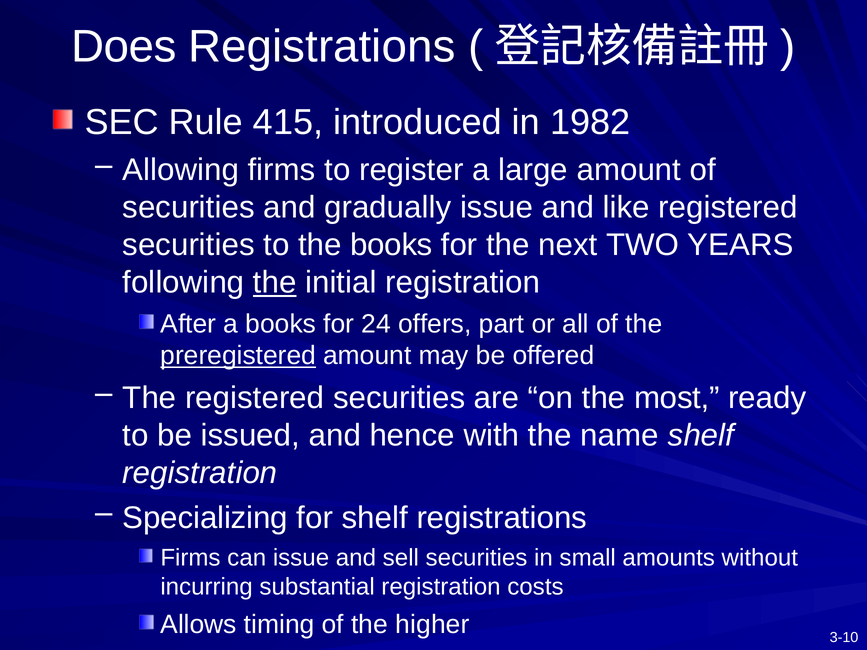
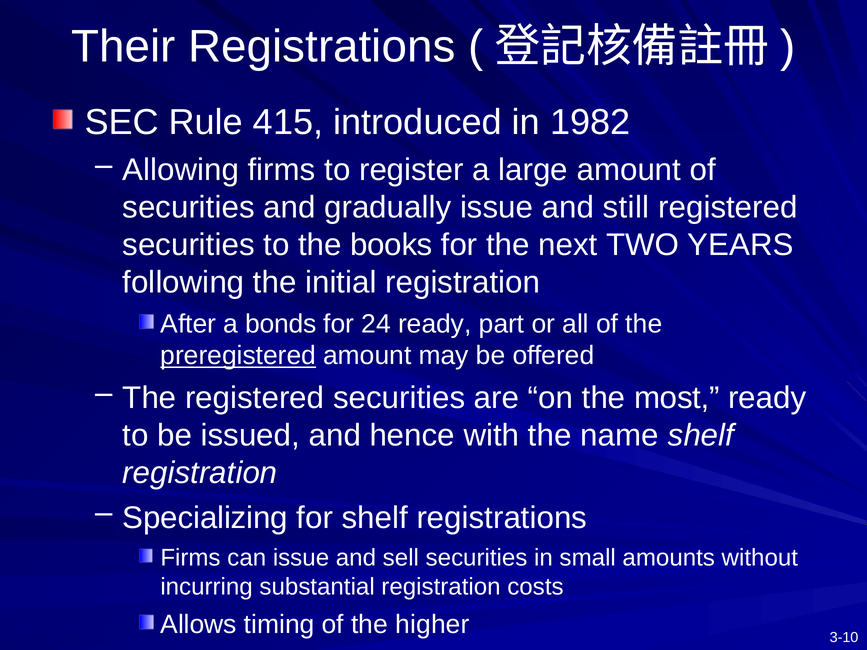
Does: Does -> Their (124, 47)
like: like -> still (626, 207)
the underline: present -> none (275, 282)
a books: books -> bonds (281, 324)
24 offers: offers -> ready (435, 324)
